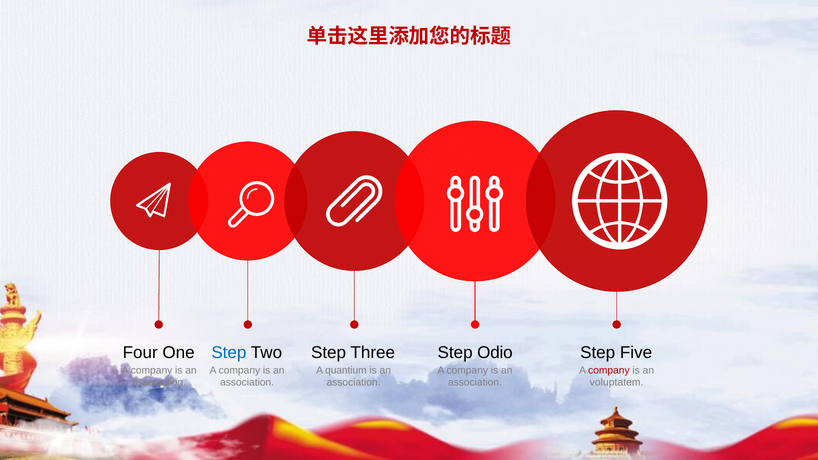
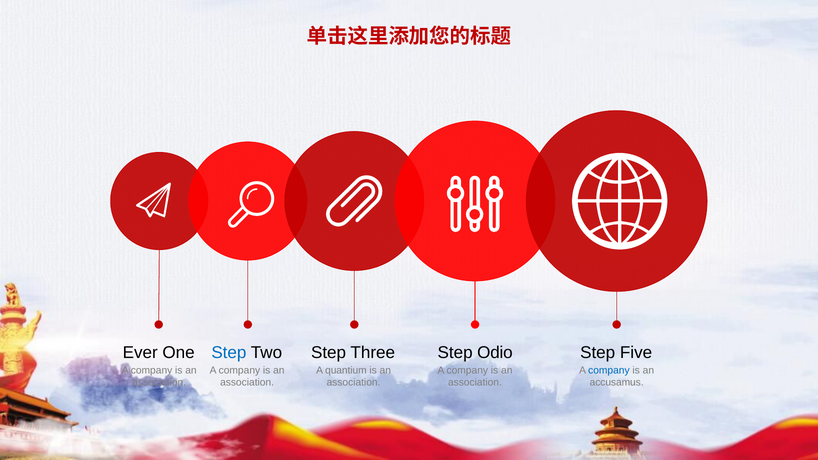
Four: Four -> Ever (140, 353)
company colour: red -> blue (609, 370)
voluptatem: voluptatem -> accusamus (617, 383)
